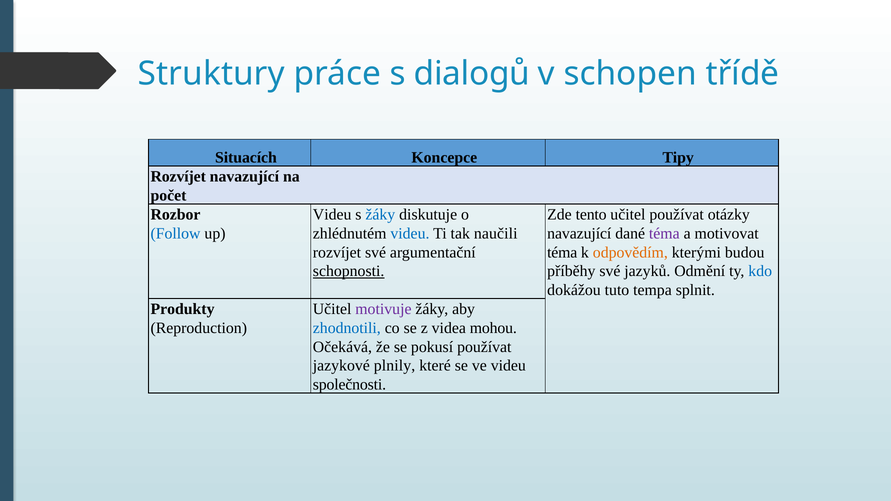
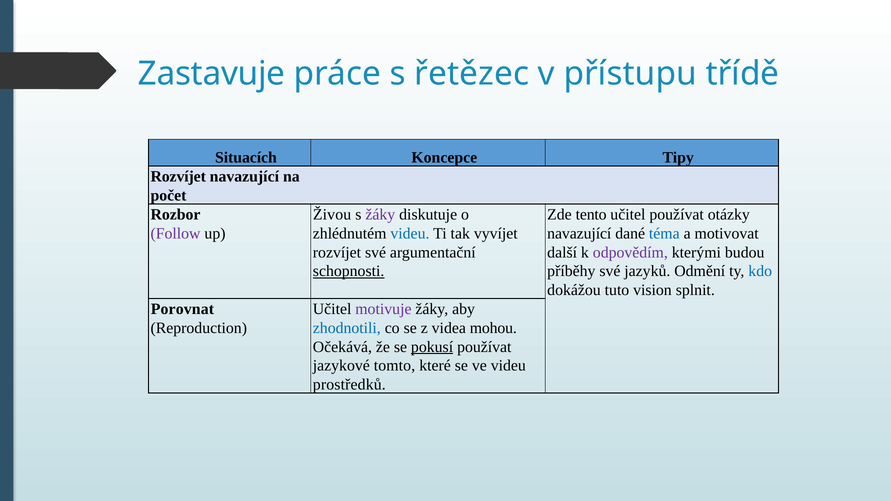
Struktury: Struktury -> Zastavuje (212, 74)
dialogů: dialogů -> řetězec (472, 74)
schopen: schopen -> přístupu (630, 74)
Videu: Videu -> Živou (332, 215)
žáky colour: blue -> purple (380, 215)
Follow colour: blue -> purple (176, 234)
naučili: naučili -> vyvíjet (496, 234)
téma colour: purple -> blue (664, 234)
téma: téma -> další (562, 252)
odpovědím colour: orange -> purple (630, 252)
tempa: tempa -> vision (652, 290)
Produkty: Produkty -> Porovnat (182, 309)
pokusí underline: none -> present (432, 347)
plnily: plnily -> tomto (395, 366)
společnosti: společnosti -> prostředků (349, 385)
